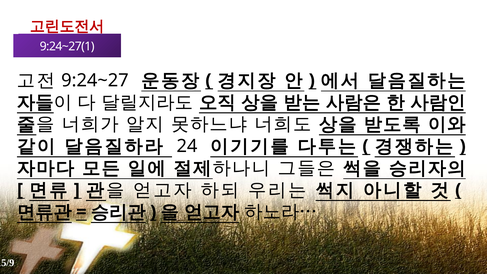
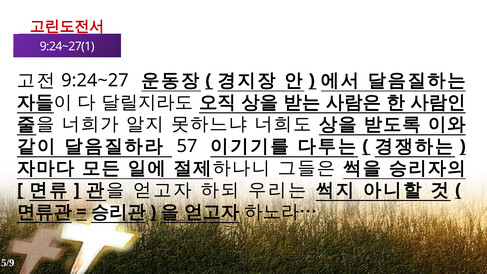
24: 24 -> 57 (187, 146)
